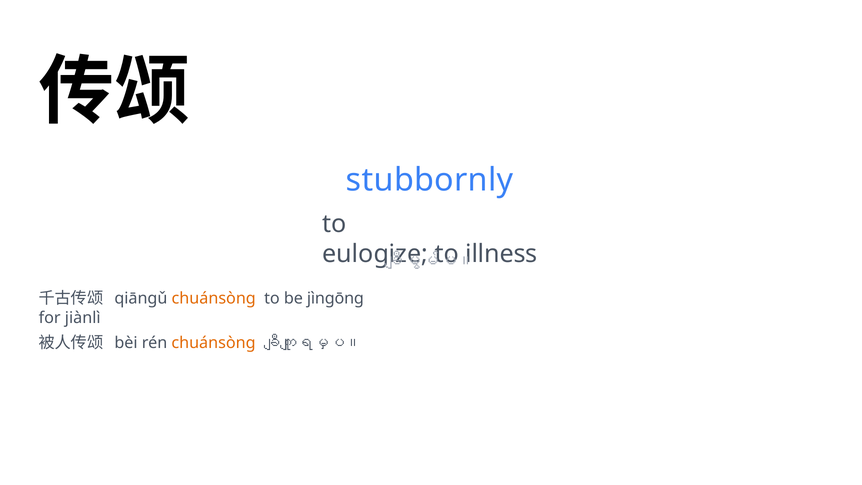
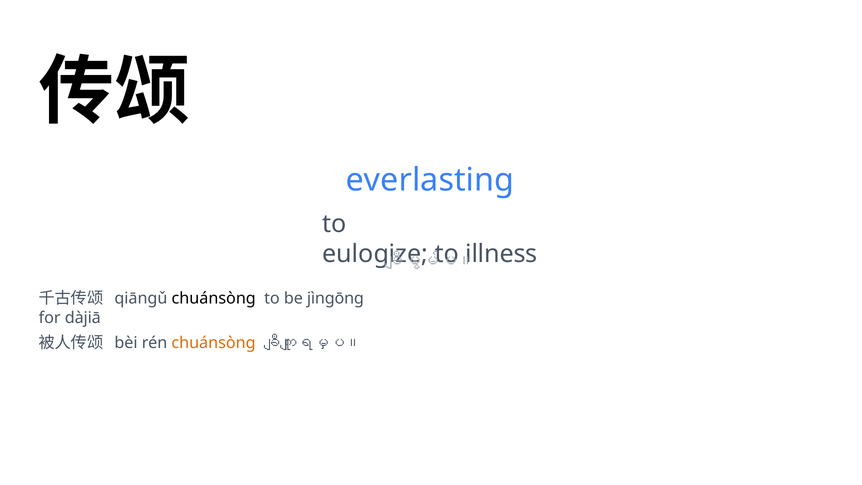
stubbornly: stubbornly -> everlasting (430, 180)
chuánsòng colour: orange -> black (214, 298)
jiànlì: jiànlì -> dàjiā (83, 318)
